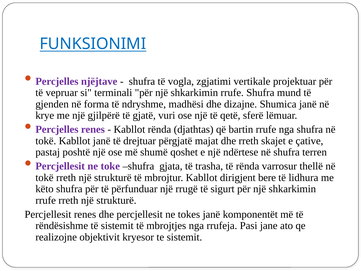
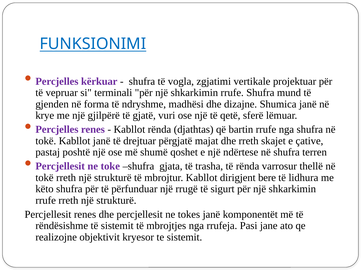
njëjtave: njëjtave -> kërkuar (99, 81)
